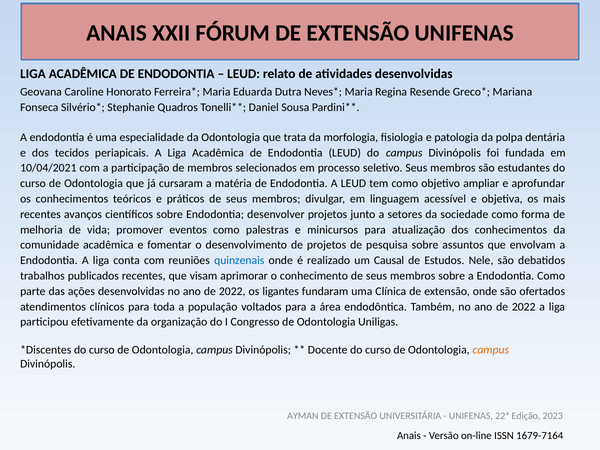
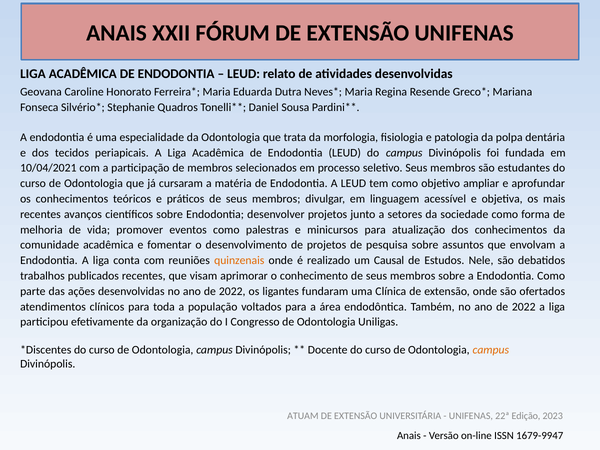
quinzenais colour: blue -> orange (239, 261)
AYMAN: AYMAN -> ATUAM (303, 416)
1679-7164: 1679-7164 -> 1679-9947 (540, 435)
